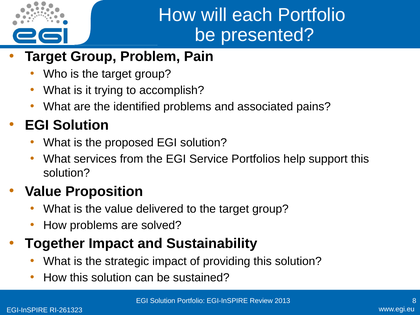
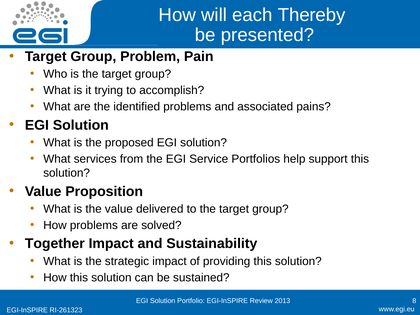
each Portfolio: Portfolio -> Thereby (312, 15)
